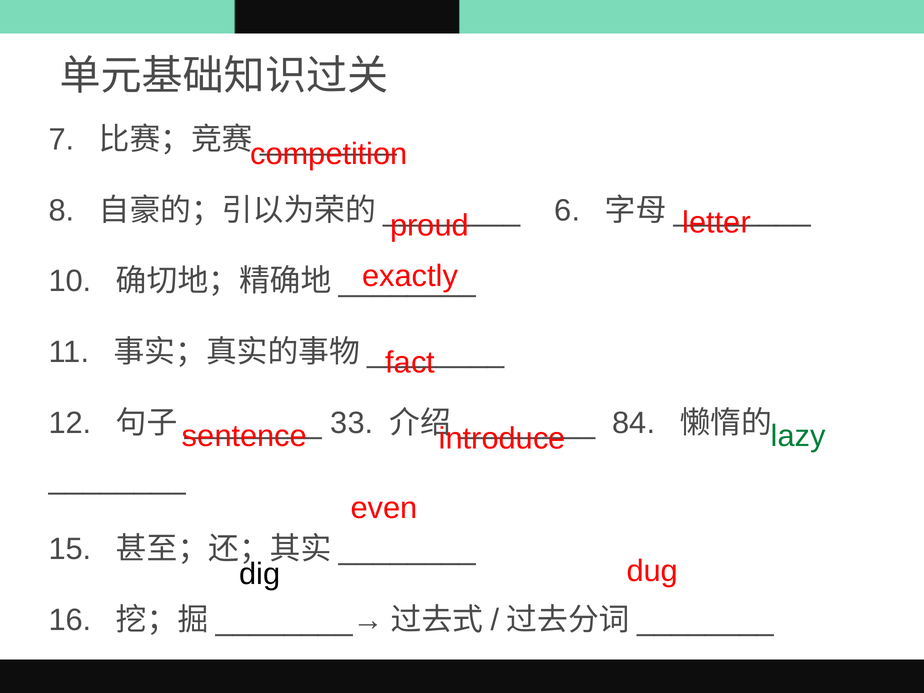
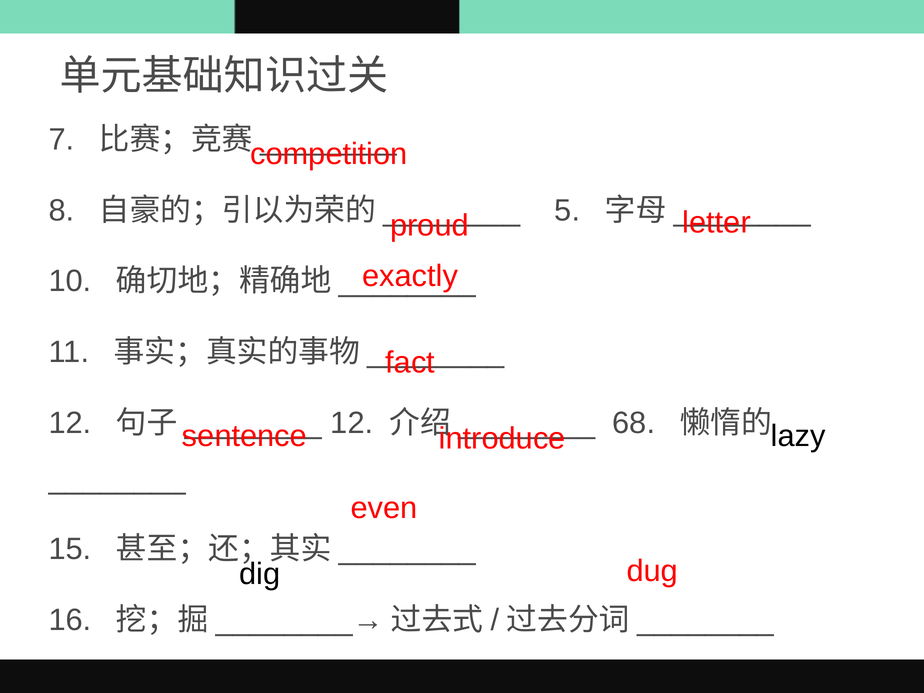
6: 6 -> 5 (567, 210)
33: 33 -> 12 (352, 423)
84: 84 -> 68 (634, 423)
lazy colour: green -> black (798, 436)
